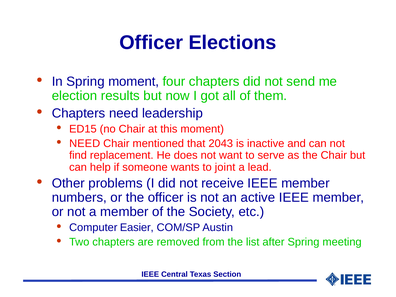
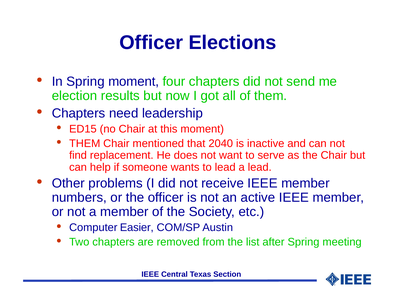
NEED: NEED -> THEM (85, 143)
2043: 2043 -> 2040 (221, 143)
to joint: joint -> lead (225, 167)
